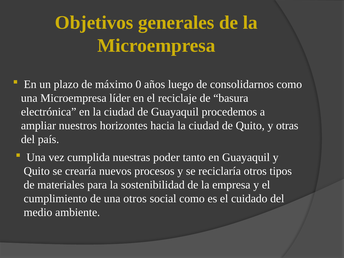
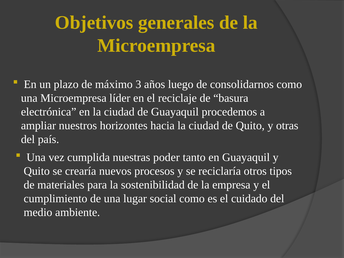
0: 0 -> 3 (138, 84)
una otros: otros -> lugar (135, 199)
